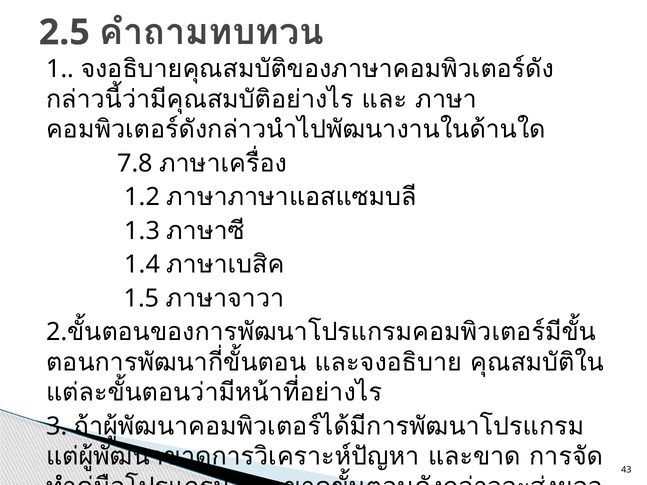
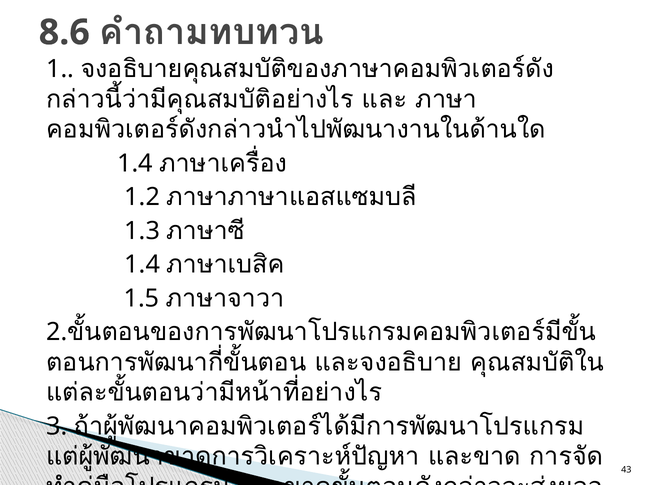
2.5: 2.5 -> 8.6 (64, 32)
7.8: 7.8 -> 1.4 (135, 163)
